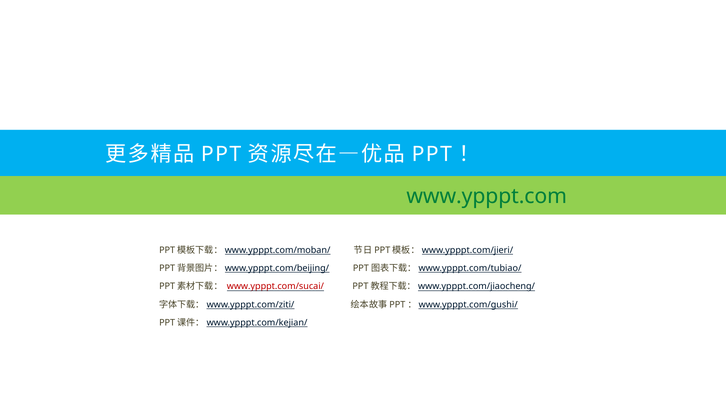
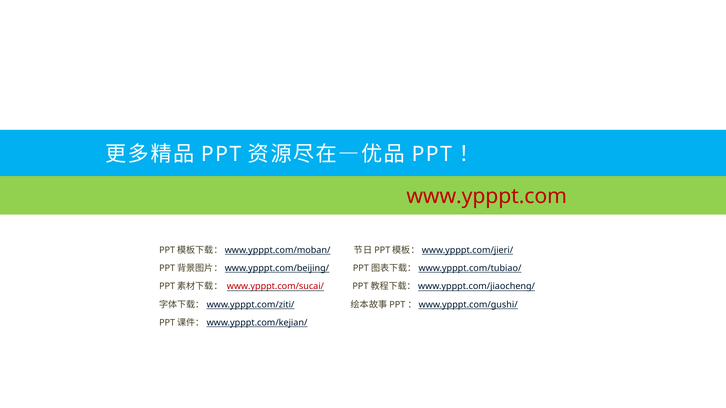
www.ypppt.com colour: green -> red (487, 197)
